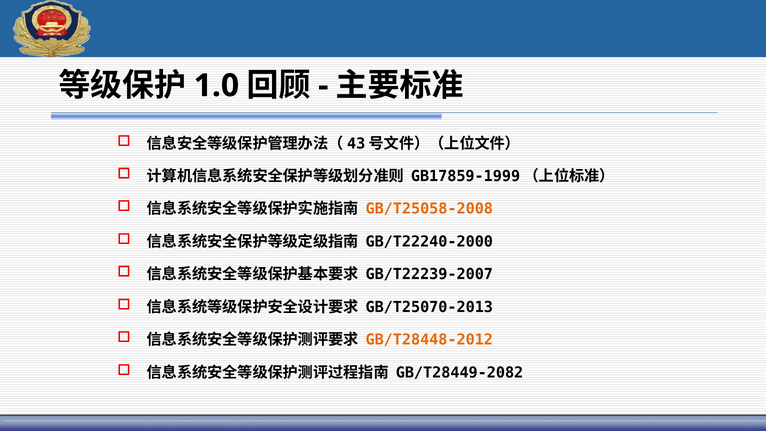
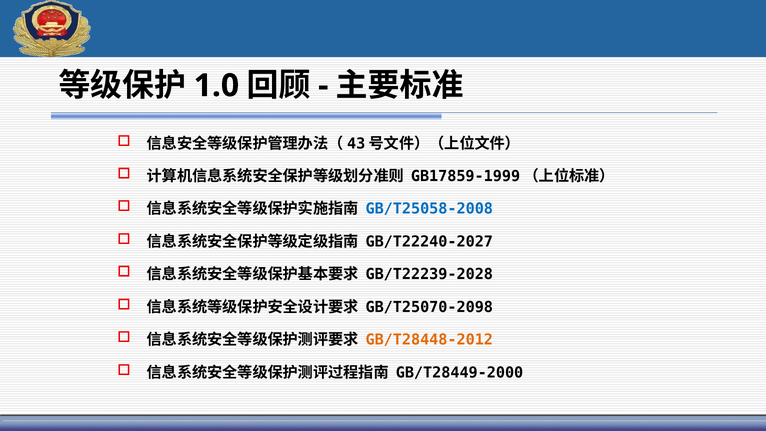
GB/T25058-2008 colour: orange -> blue (429, 209)
GB/T22240-2000: GB/T22240-2000 -> GB/T22240-2027 (429, 242)
GB/T22239-2007: GB/T22239-2007 -> GB/T22239-2028 (429, 274)
GB/T25070-2013: GB/T25070-2013 -> GB/T25070-2098 (429, 307)
GB/T28449-2082: GB/T28449-2082 -> GB/T28449-2000 (460, 373)
